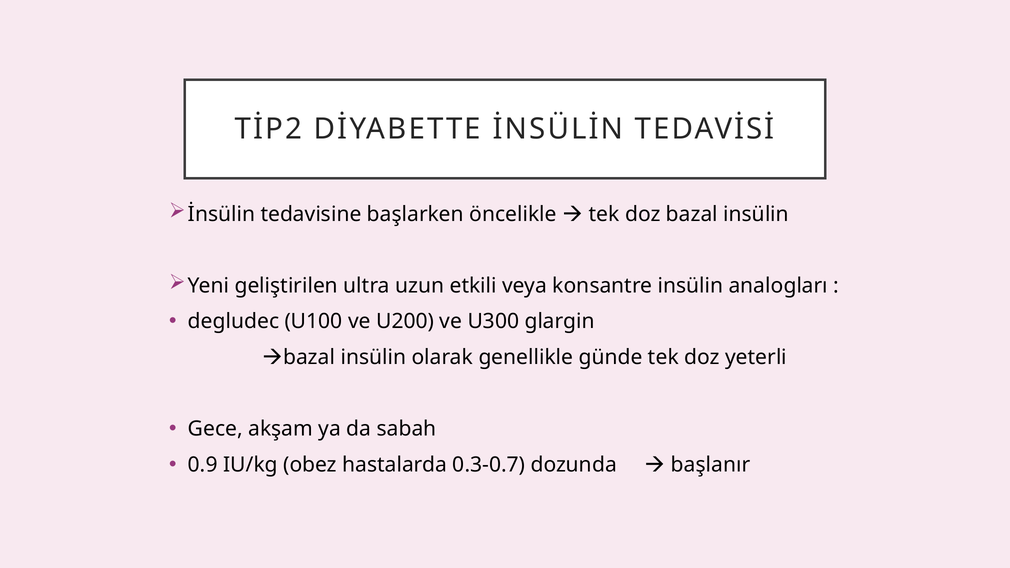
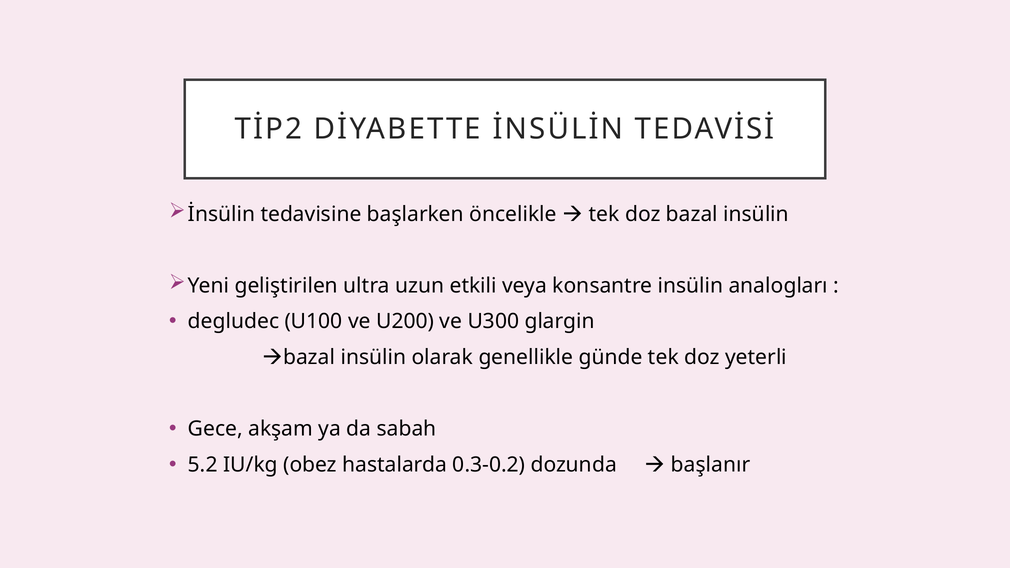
0.9: 0.9 -> 5.2 (203, 465)
0.3-0.7: 0.3-0.7 -> 0.3-0.2 (489, 465)
